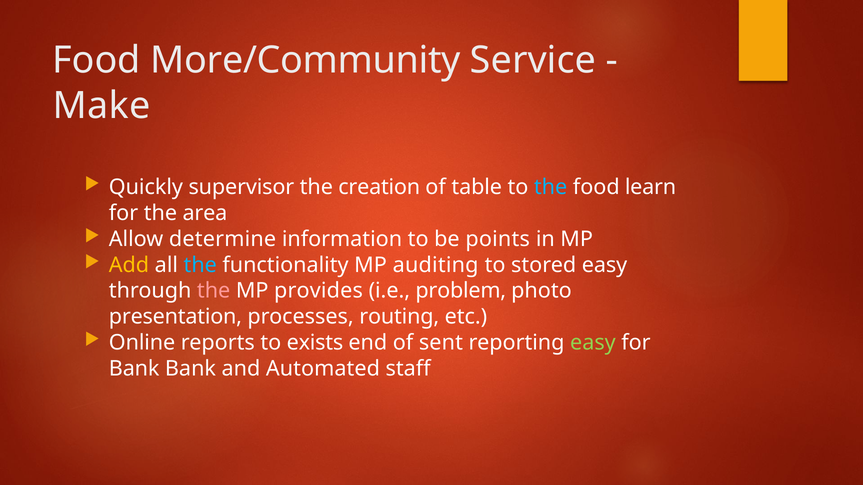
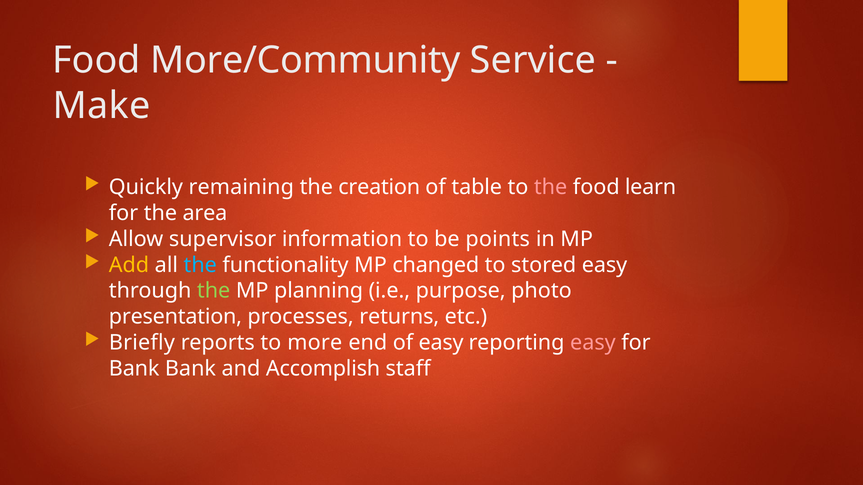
supervisor: supervisor -> remaining (241, 188)
the colour: light blue -> pink (551, 188)
determine: determine -> supervisor (223, 239)
auditing: auditing -> changed (436, 265)
the colour: pink -> light green (214, 291)
provides: provides -> planning (319, 291)
problem: problem -> purpose (461, 291)
routing: routing -> returns (399, 317)
Online: Online -> Briefly (142, 343)
exists: exists -> more (315, 343)
of sent: sent -> easy (441, 343)
easy colour: light green -> pink (593, 343)
Automated: Automated -> Accomplish (323, 369)
